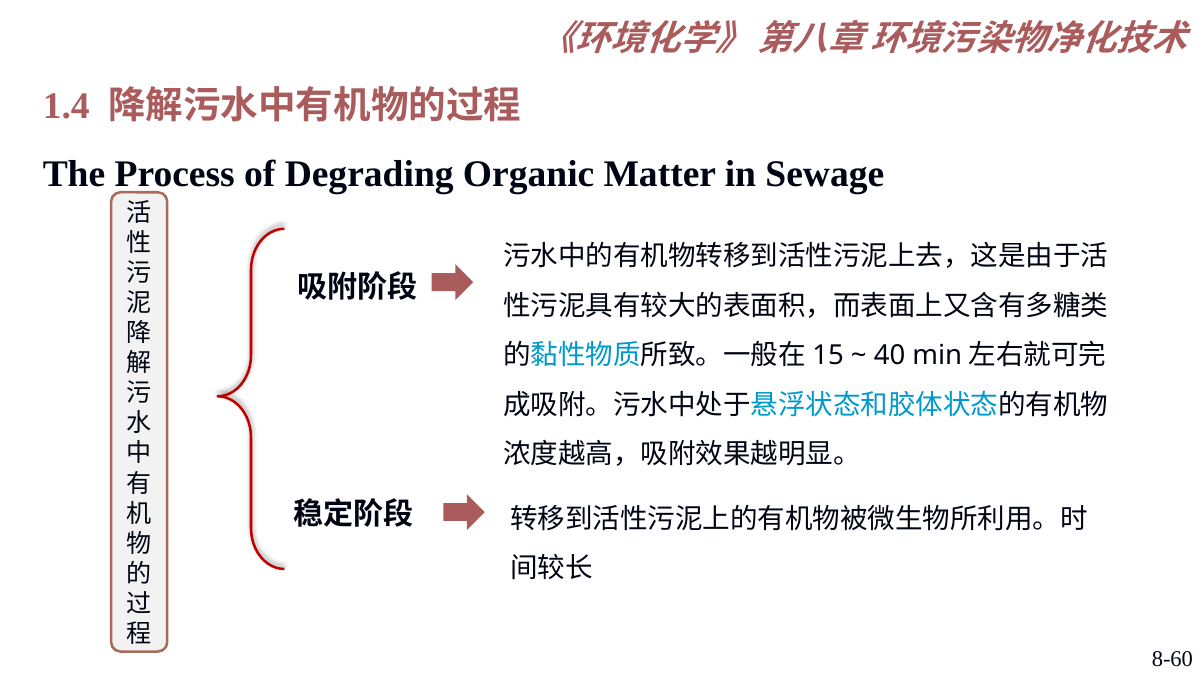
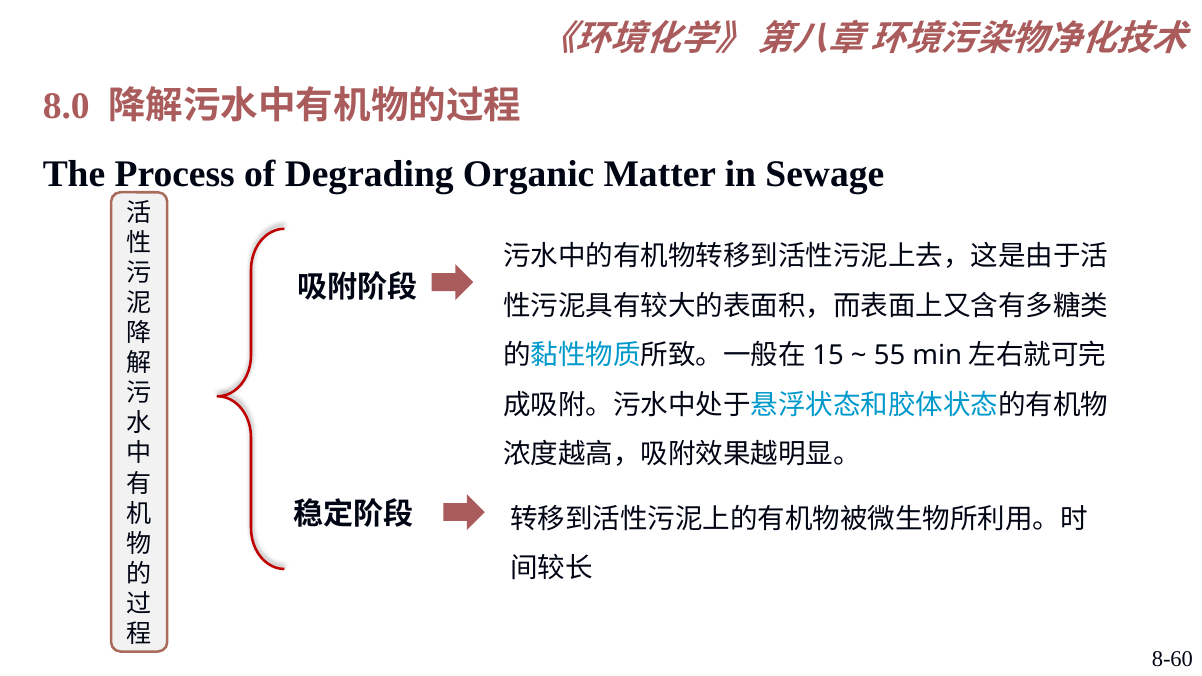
1.4: 1.4 -> 8.0 (66, 106)
40: 40 -> 55 (890, 356)
